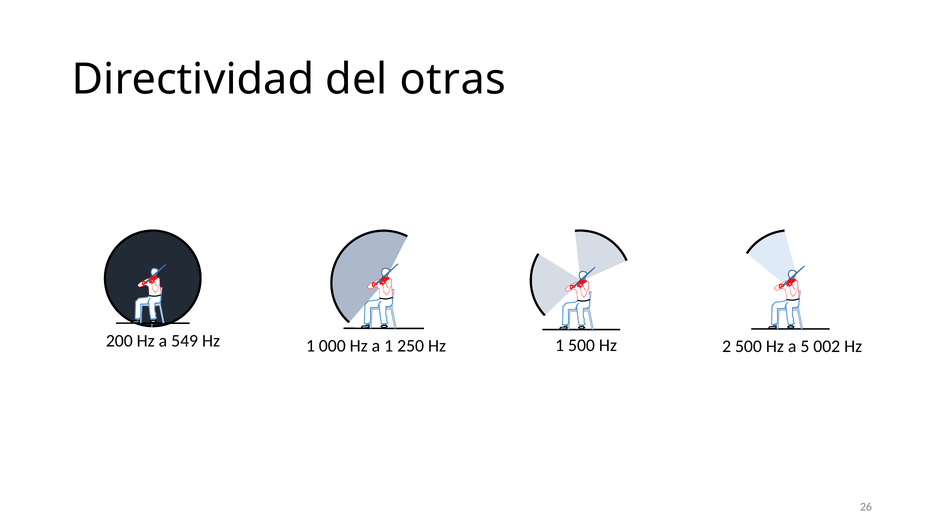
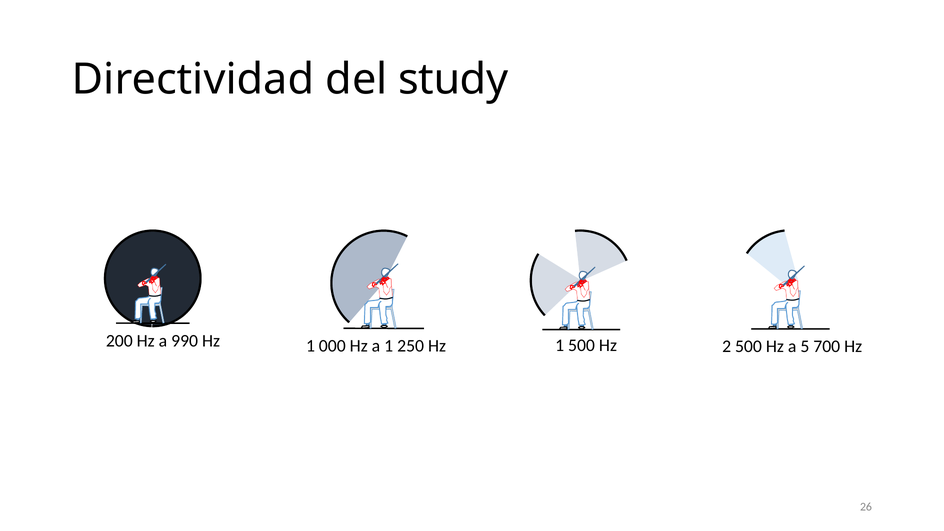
otras: otras -> study (453, 79)
549: 549 -> 990 (185, 341)
002: 002 -> 700 (827, 347)
